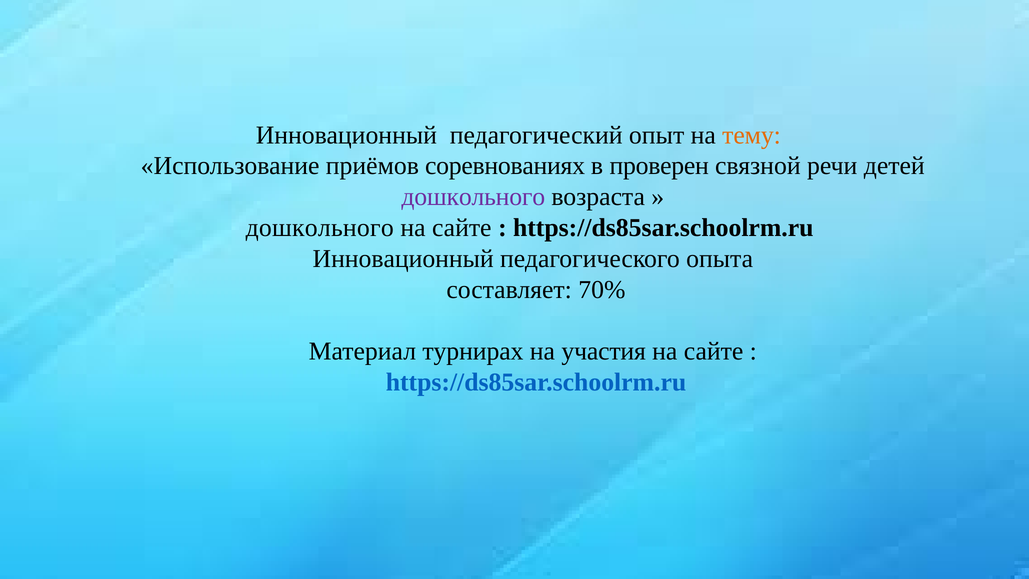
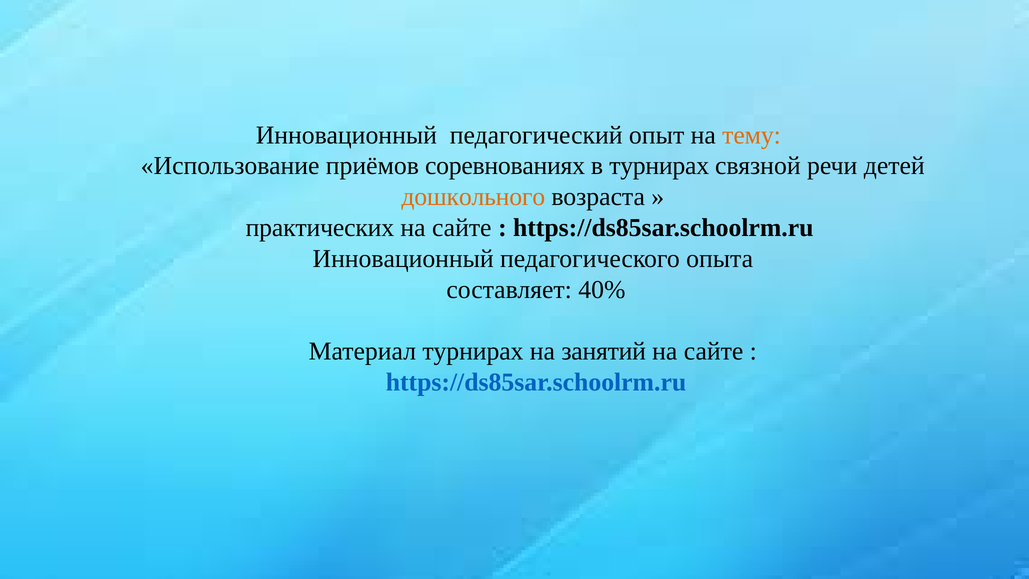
в проверен: проверен -> турнирах (659, 166)
дошкольного colour: purple -> orange (473, 197)
дошкольного: дошкольного -> практических (320, 228)
70%: 70% -> 40% (602, 289)
участия: участия -> занятий (604, 351)
